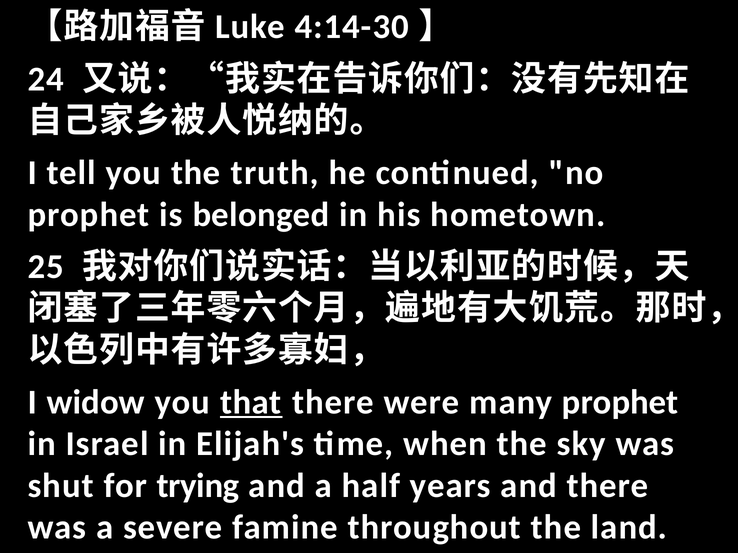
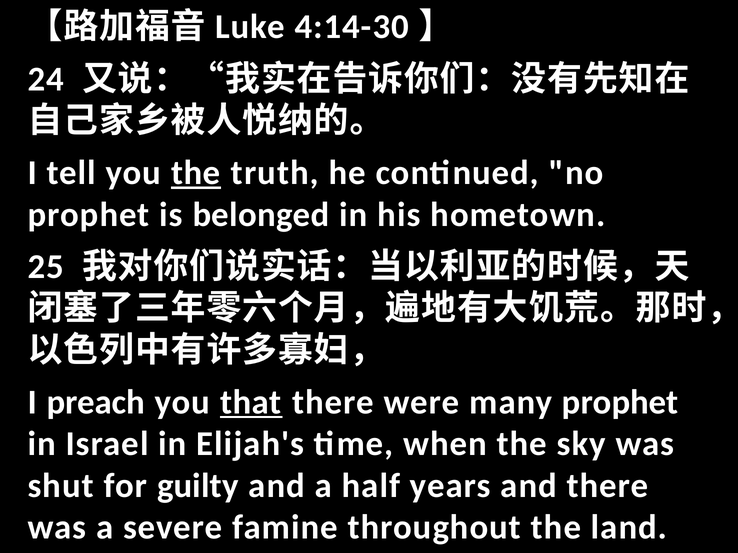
the underline: none -> present (196, 173)
widow: widow -> preach (96, 403)
trying: trying -> guilty (198, 486)
